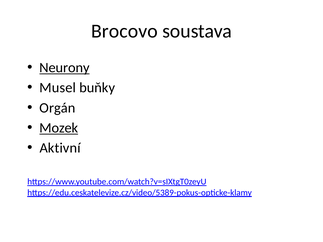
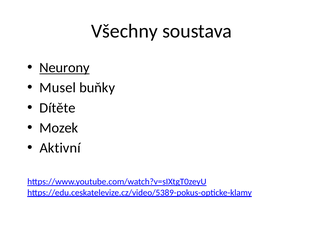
Brocovo: Brocovo -> Všechny (124, 31)
Orgán: Orgán -> Dítěte (57, 108)
Mozek underline: present -> none (59, 128)
